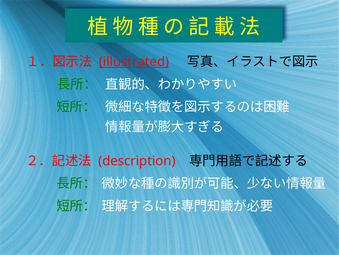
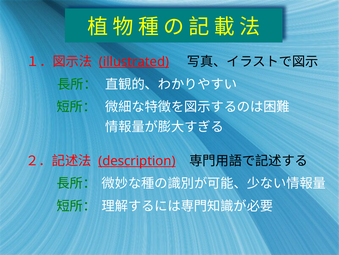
description underline: none -> present (137, 160)
